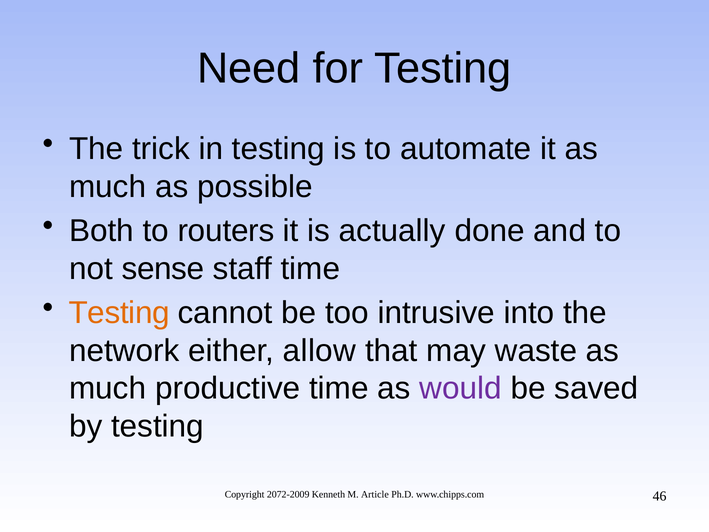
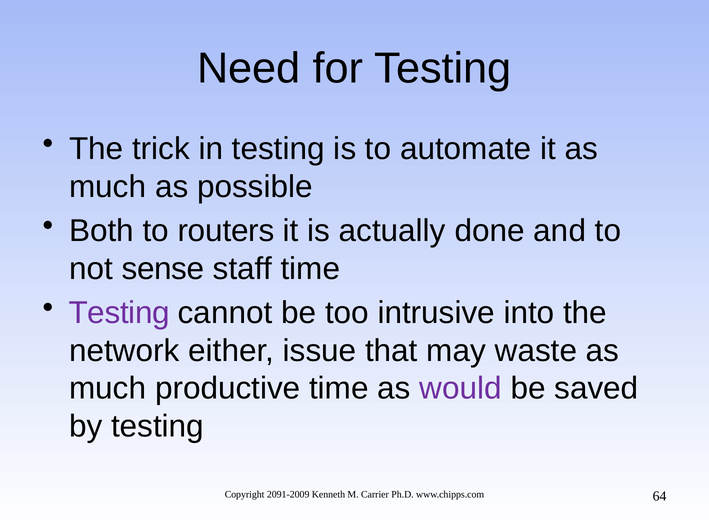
Testing colour: orange -> purple (119, 313)
allow: allow -> issue (320, 350)
2072-2009: 2072-2009 -> 2091-2009 (288, 494)
Article: Article -> Carrier (375, 494)
46: 46 -> 64 (660, 496)
